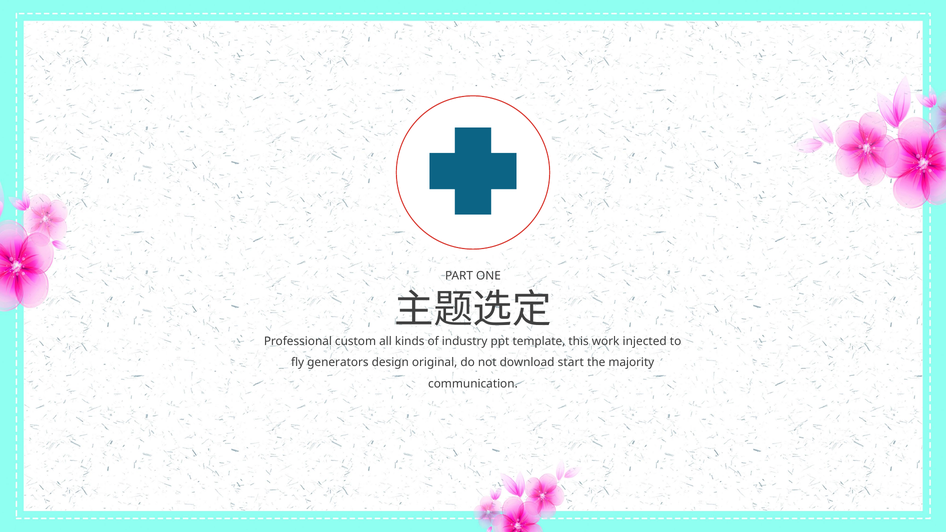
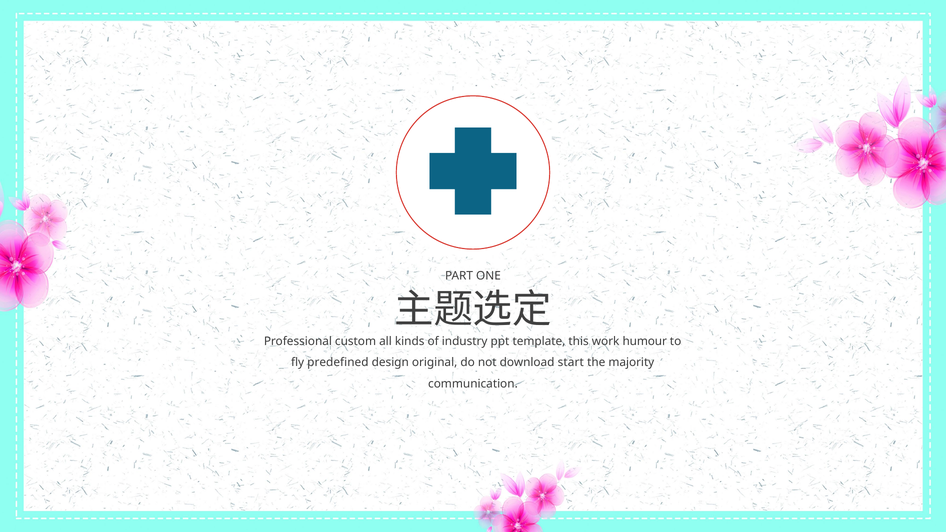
injected: injected -> humour (645, 341)
generators: generators -> predefined (338, 363)
